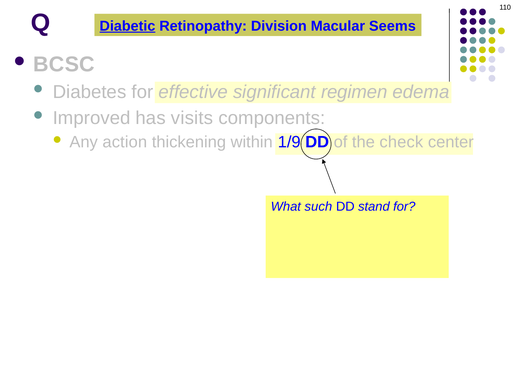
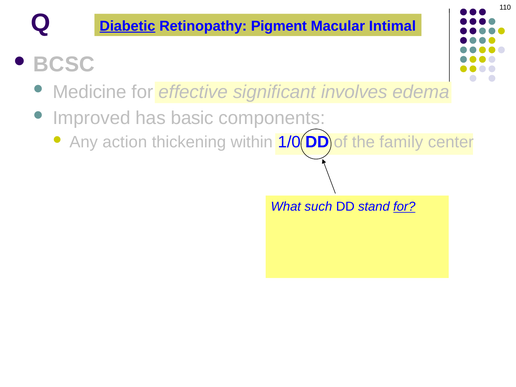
Division: Division -> Pigment (279, 26)
Seems: Seems -> Intimal (392, 26)
Diabetes: Diabetes -> Medicine (90, 92)
regimen: regimen -> involves (354, 92)
visits: visits -> basic (192, 118)
1/9: 1/9 -> 1/0 (289, 142)
check: check -> family (401, 142)
for underline: none -> present (404, 207)
